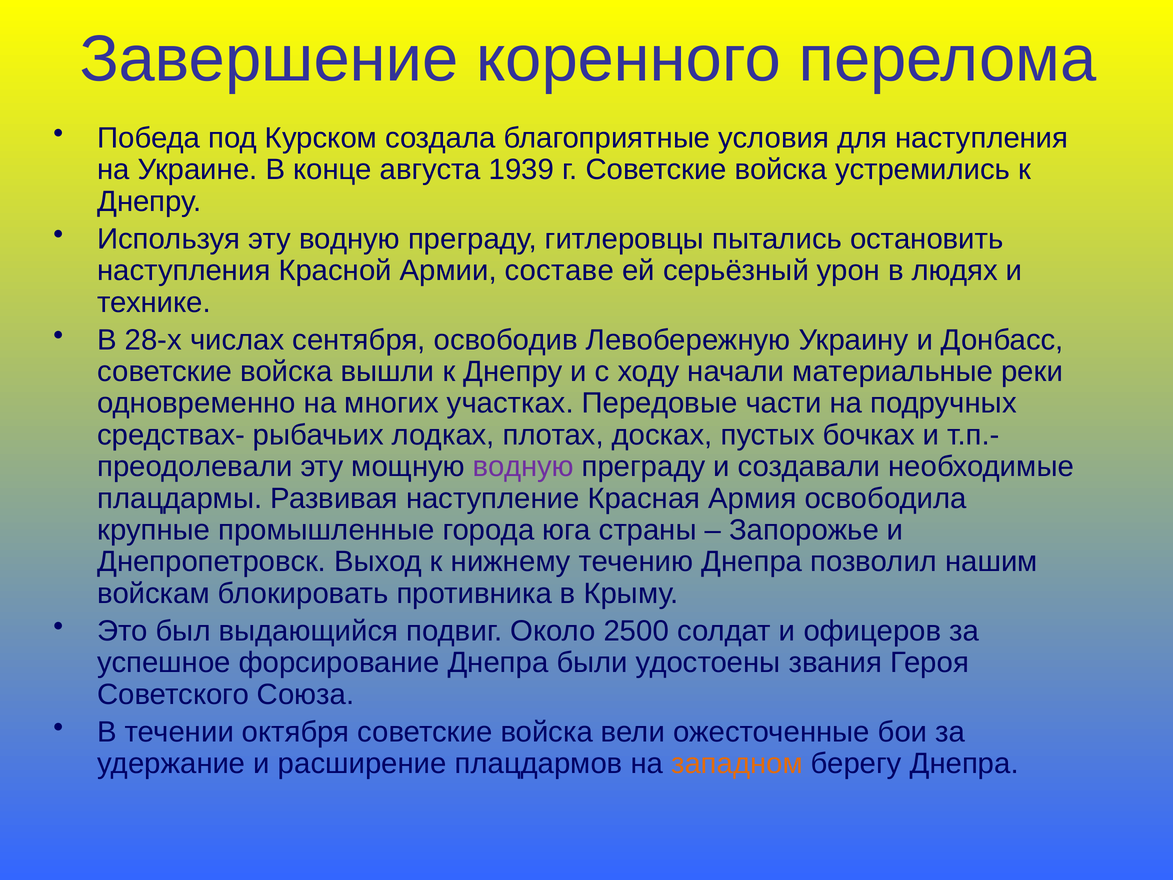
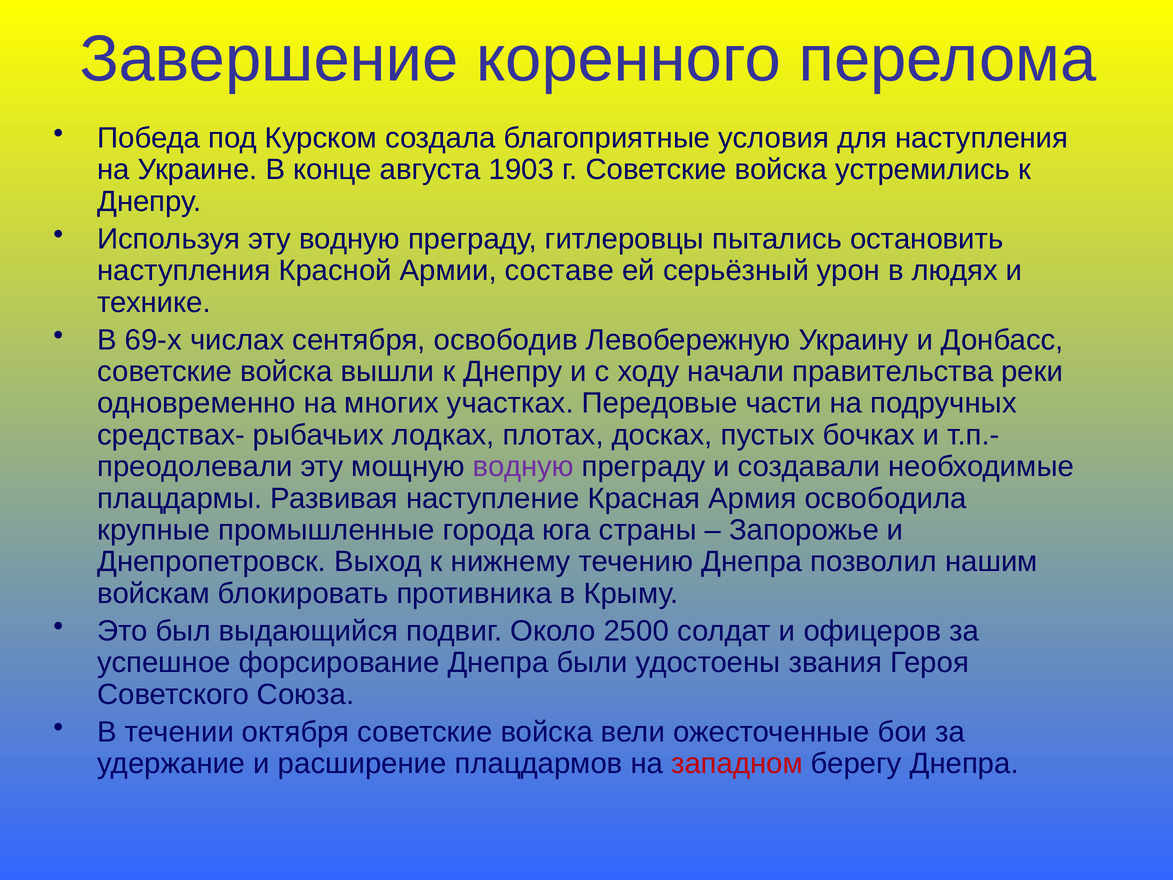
1939: 1939 -> 1903 (521, 170)
28-х: 28-х -> 69-х (153, 340)
материальные: материальные -> правительства (893, 372)
западном colour: orange -> red (737, 763)
